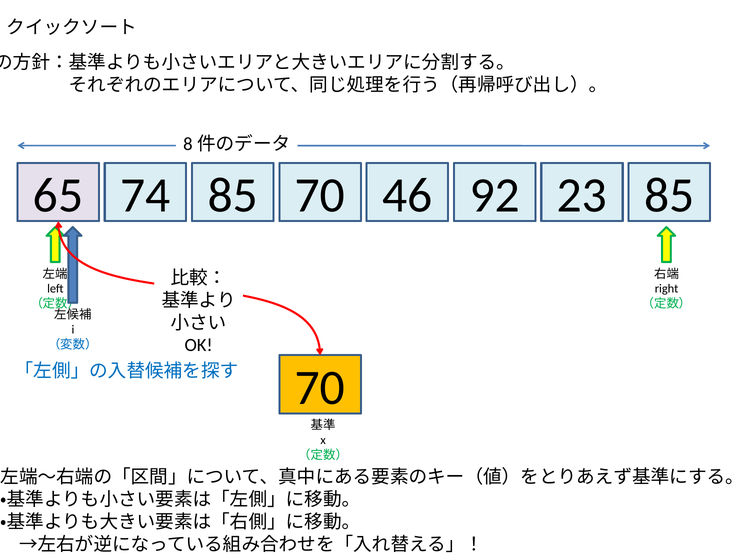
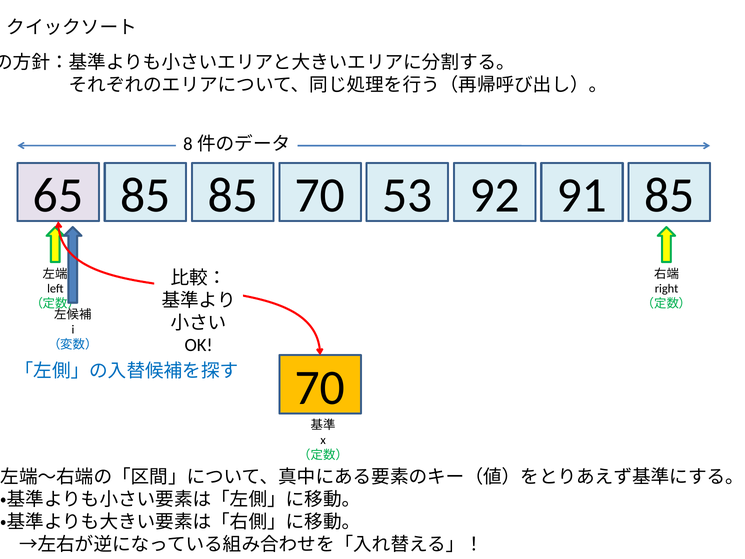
65 74: 74 -> 85 (145, 195)
46: 46 -> 53 (407, 195)
23: 23 -> 91 (582, 195)
